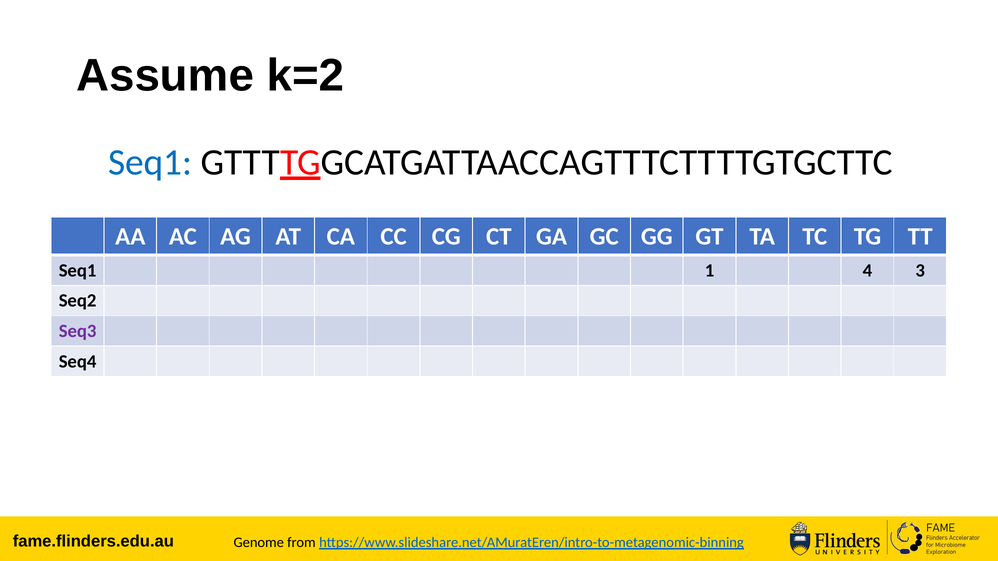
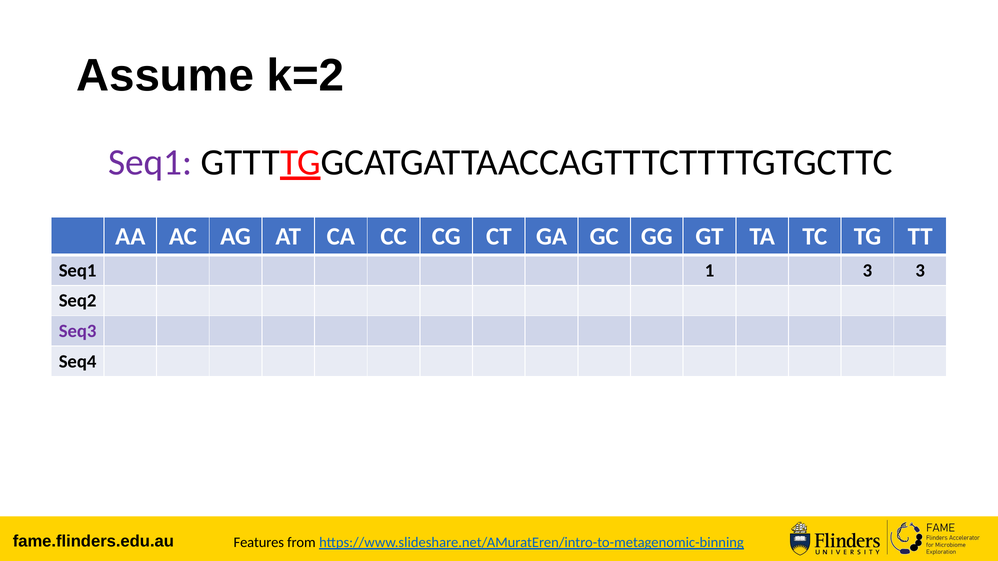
Seq1 colour: blue -> purple (150, 162)
1 4: 4 -> 3 (867, 271)
Genome: Genome -> Features (259, 543)
